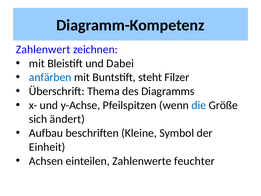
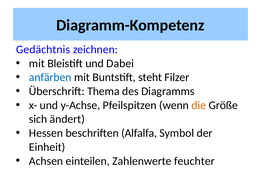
Zahlenwert: Zahlenwert -> Gedächtnis (43, 49)
die colour: blue -> orange (199, 105)
Aufbau: Aufbau -> Hessen (46, 133)
Kleine: Kleine -> Alfalfa (139, 133)
